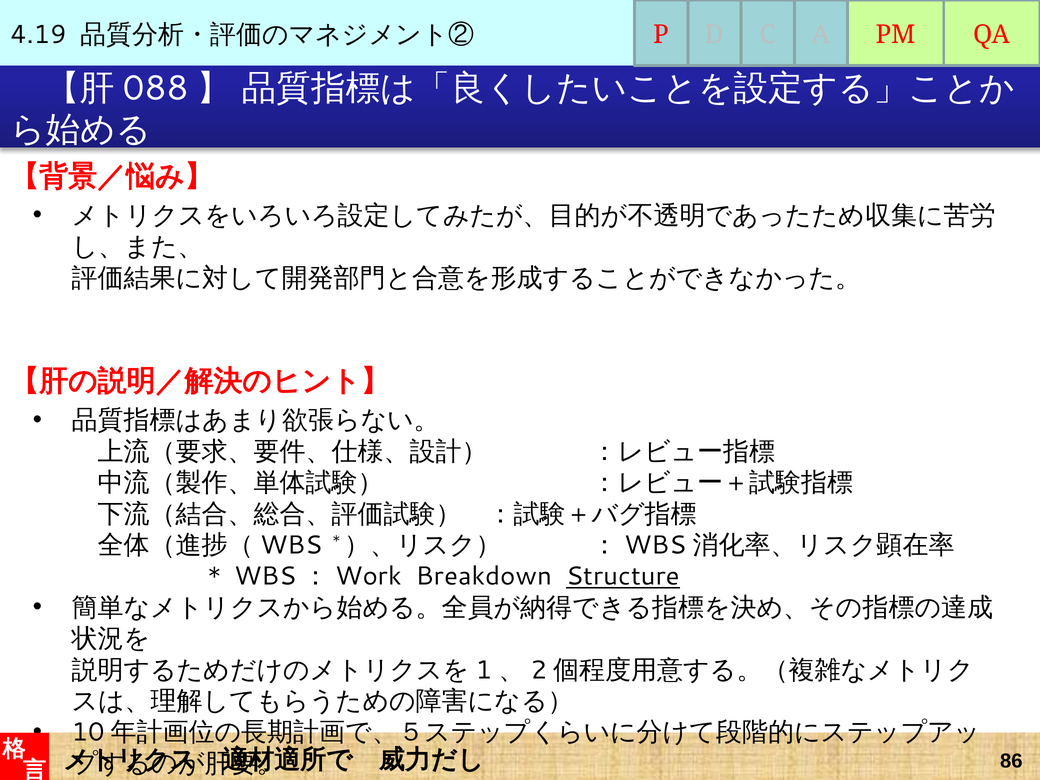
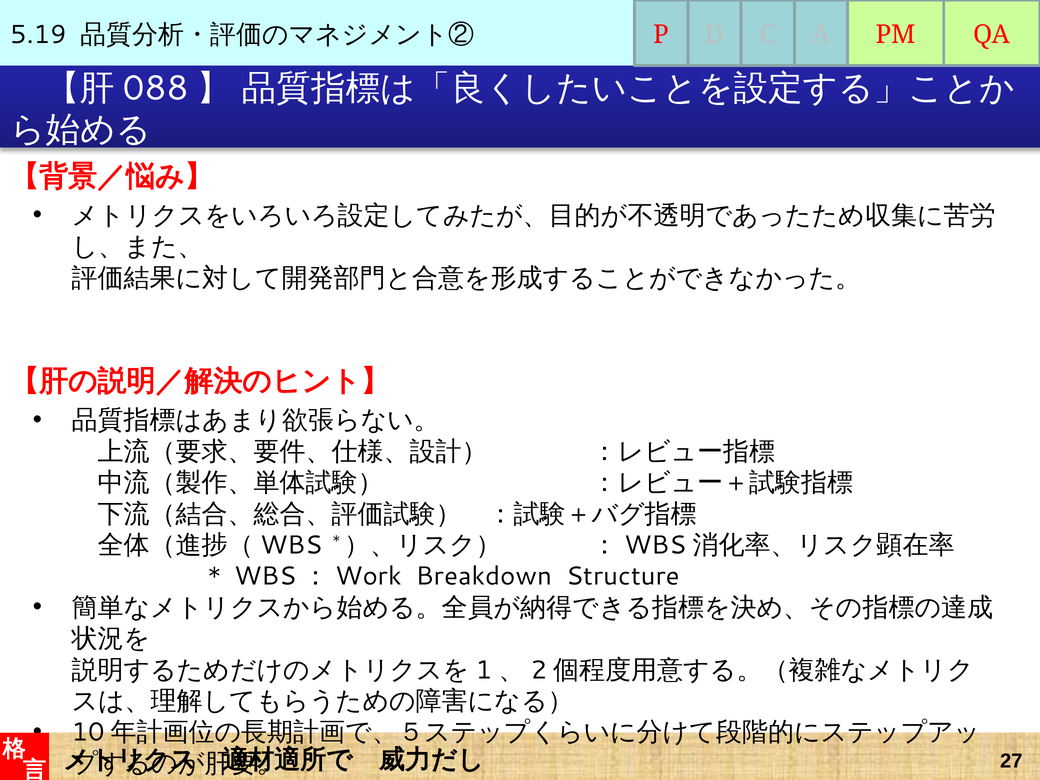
4.19: 4.19 -> 5.19 (39, 35)
Structure underline: present -> none (623, 576)
86: 86 -> 27 (1011, 761)
